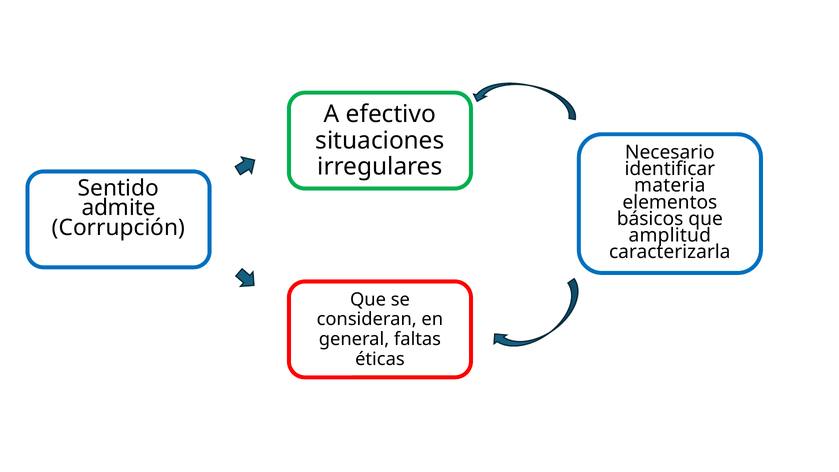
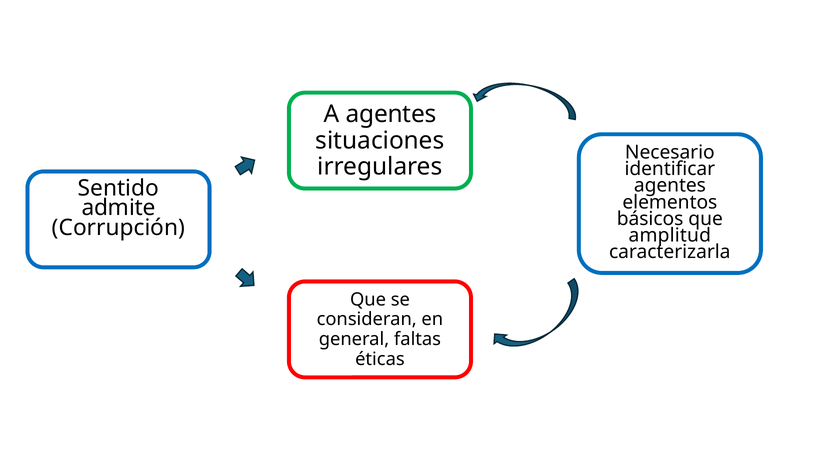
A efectivo: efectivo -> agentes (391, 114)
materia: materia -> agentes (670, 186)
